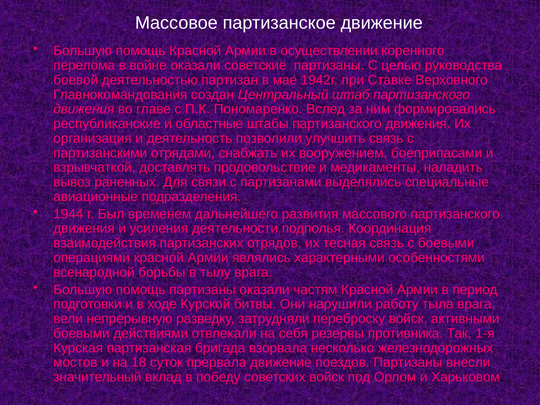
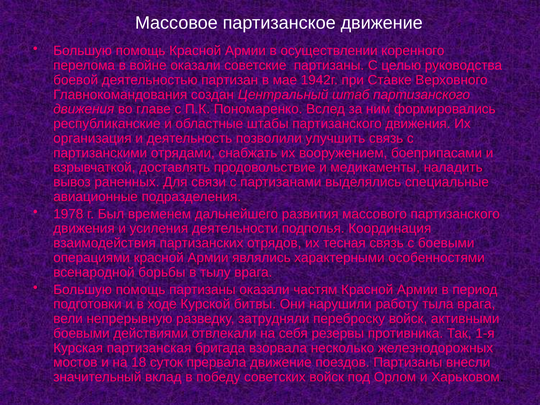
1944: 1944 -> 1978 (68, 214)
